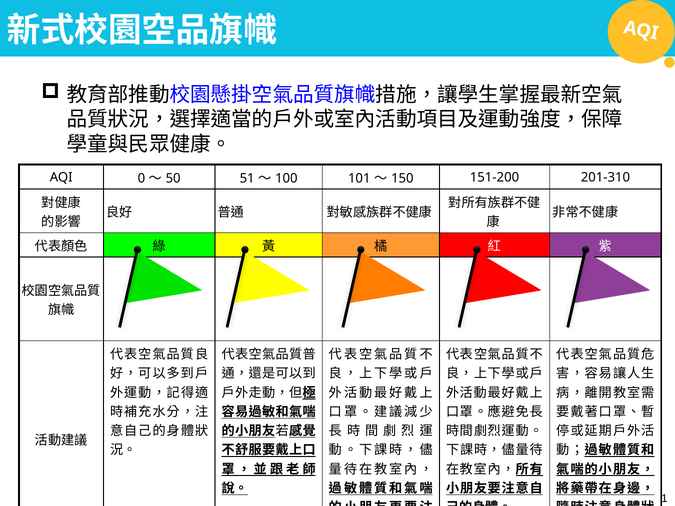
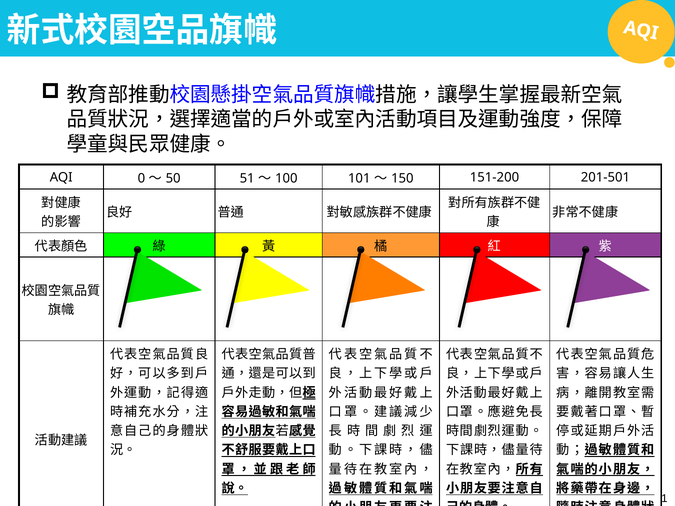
201-310: 201-310 -> 201-501 (605, 178)
